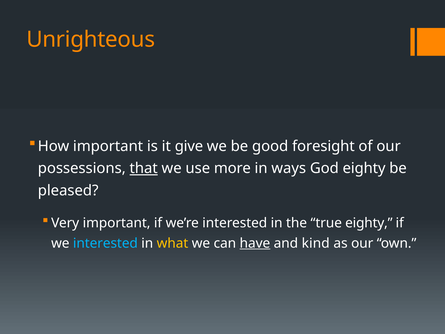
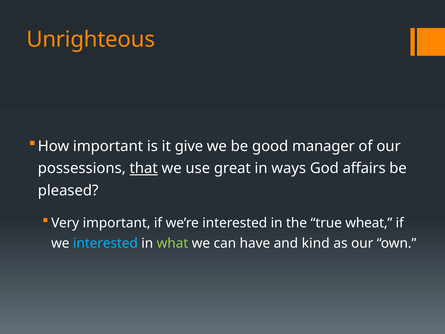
foresight: foresight -> manager (323, 146)
more: more -> great (232, 168)
God eighty: eighty -> affairs (364, 168)
true eighty: eighty -> wheat (369, 223)
what colour: yellow -> light green (172, 243)
have underline: present -> none (255, 243)
